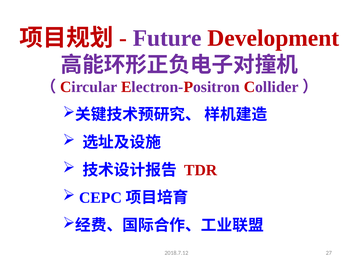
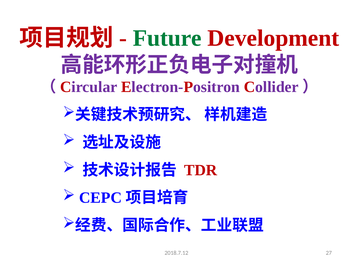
Future colour: purple -> green (167, 38)
